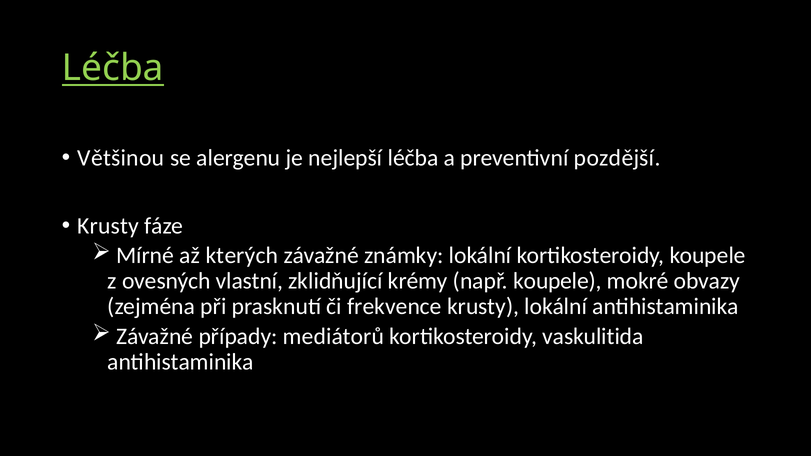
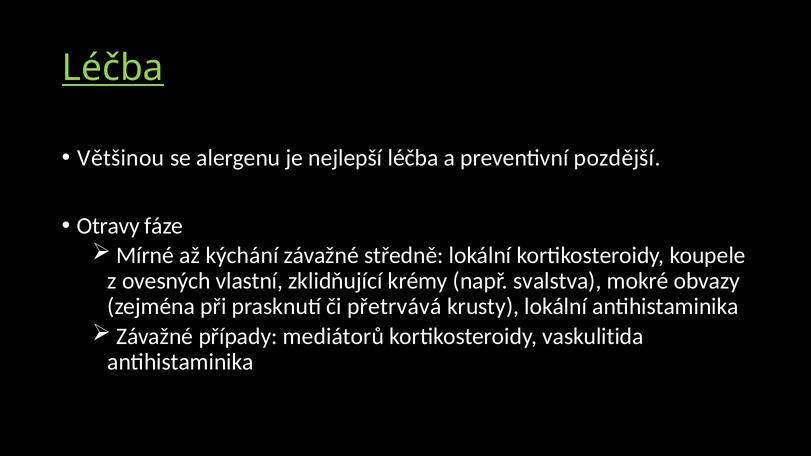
Krusty: Krusty -> Otravy (108, 226)
kterých: kterých -> kýchání (242, 256)
známky: známky -> středně (404, 256)
např koupele: koupele -> svalstva (557, 281)
frekvence: frekvence -> přetrvává (394, 307)
